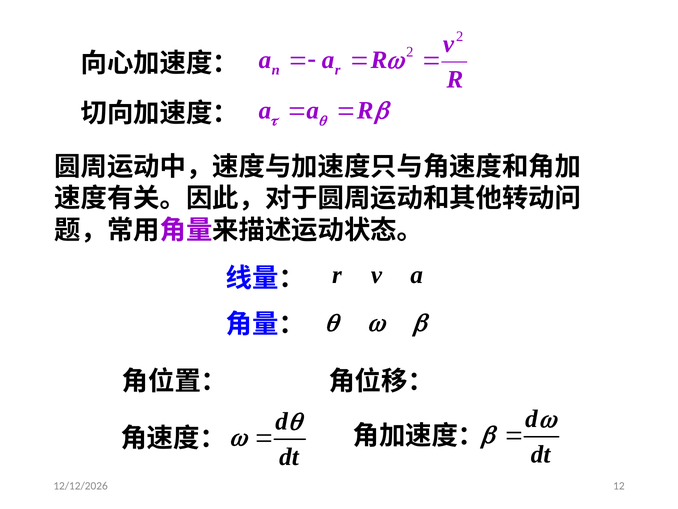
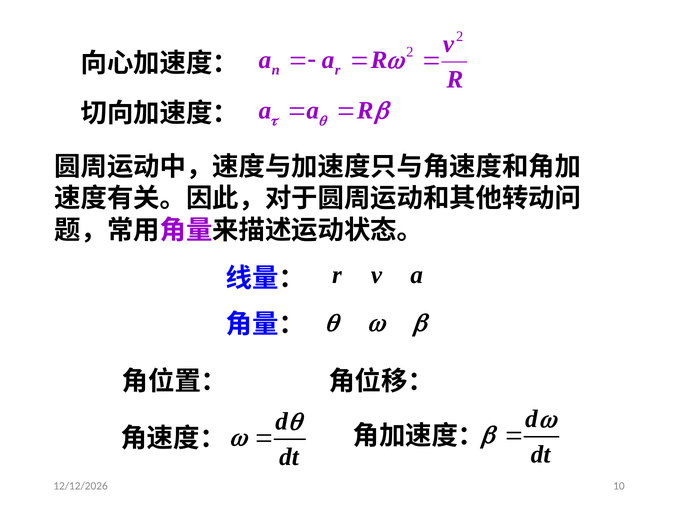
12: 12 -> 10 (619, 486)
